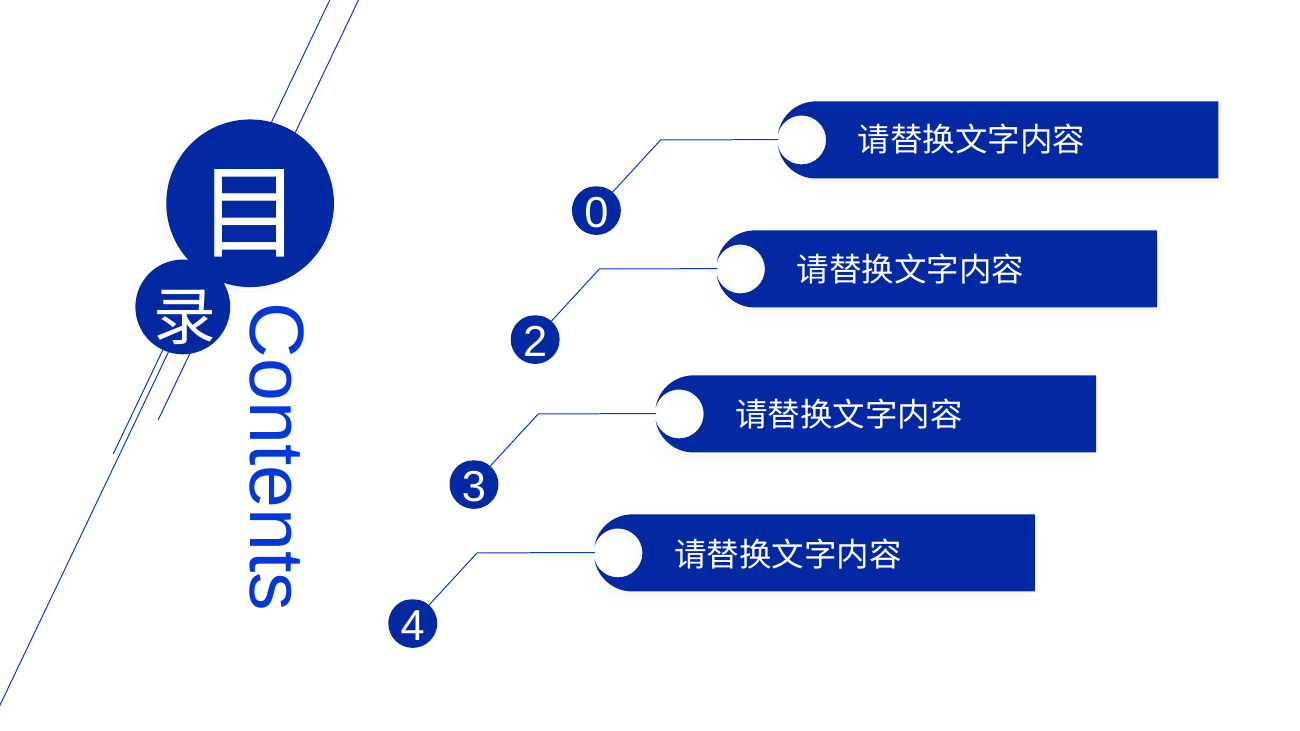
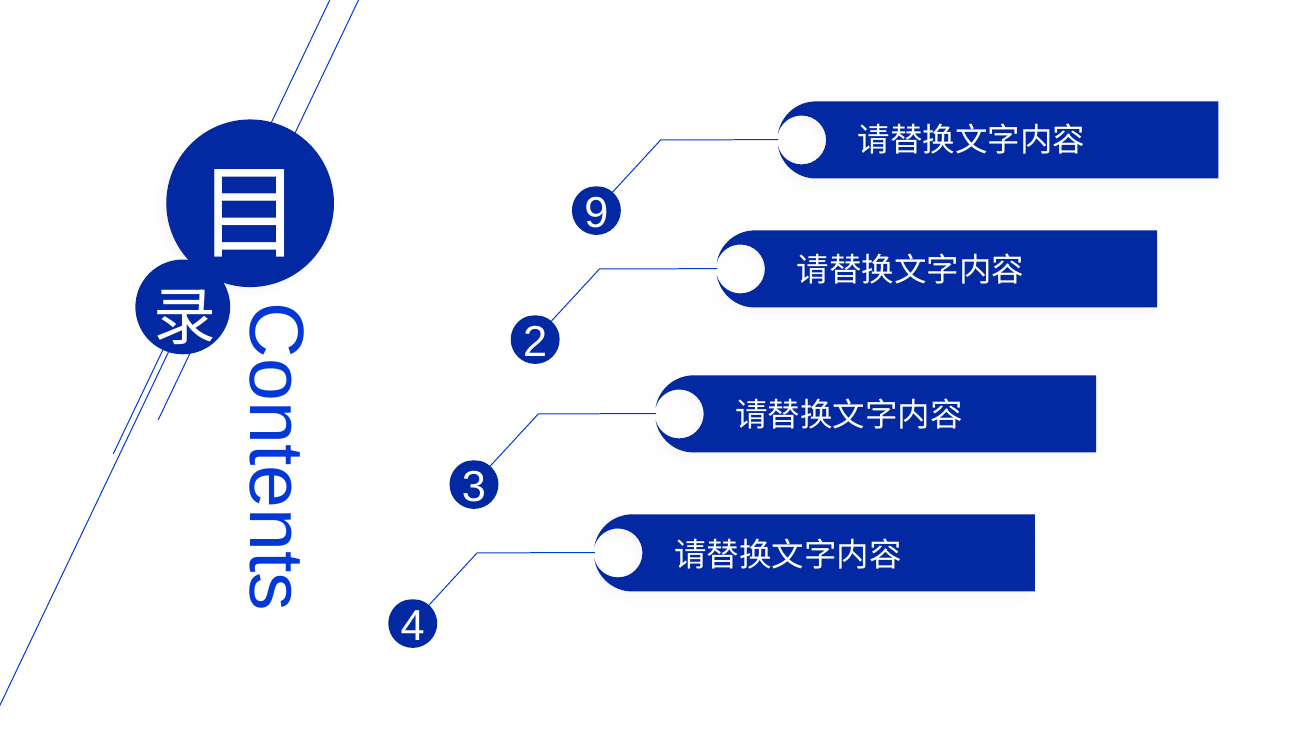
0: 0 -> 9 (596, 214)
